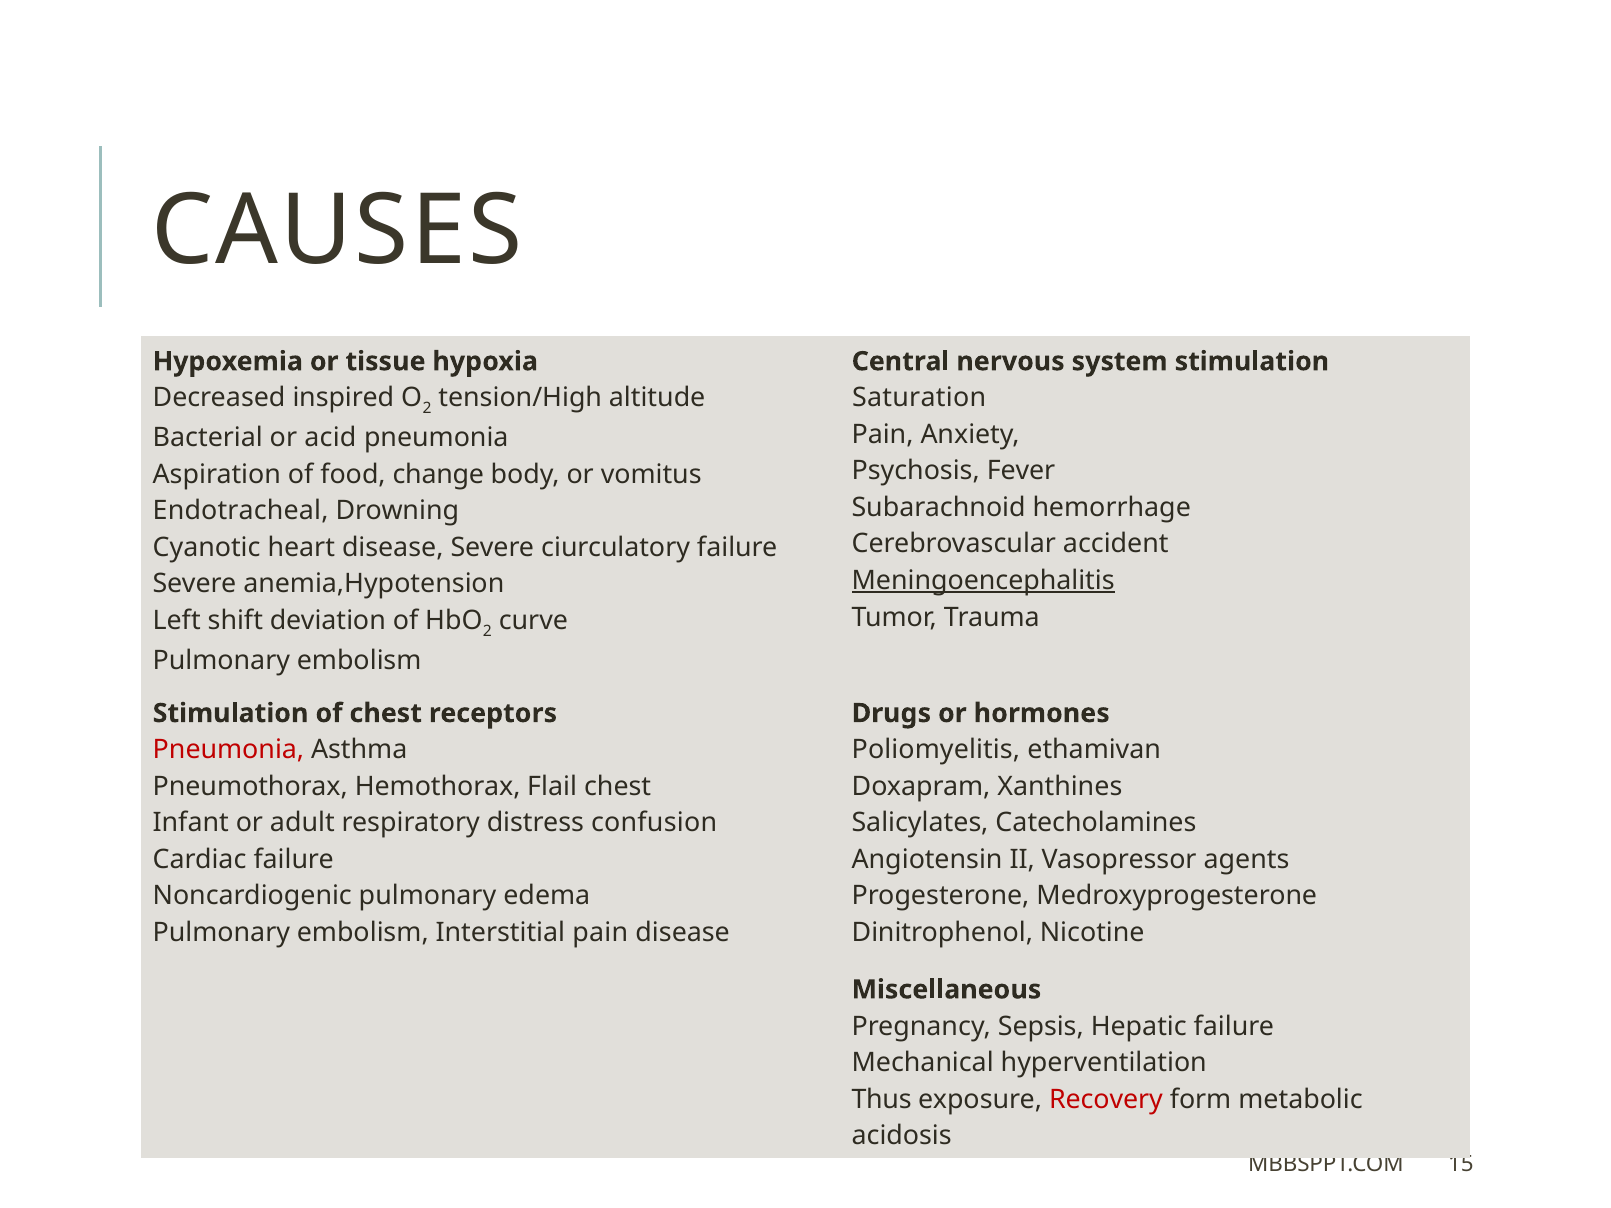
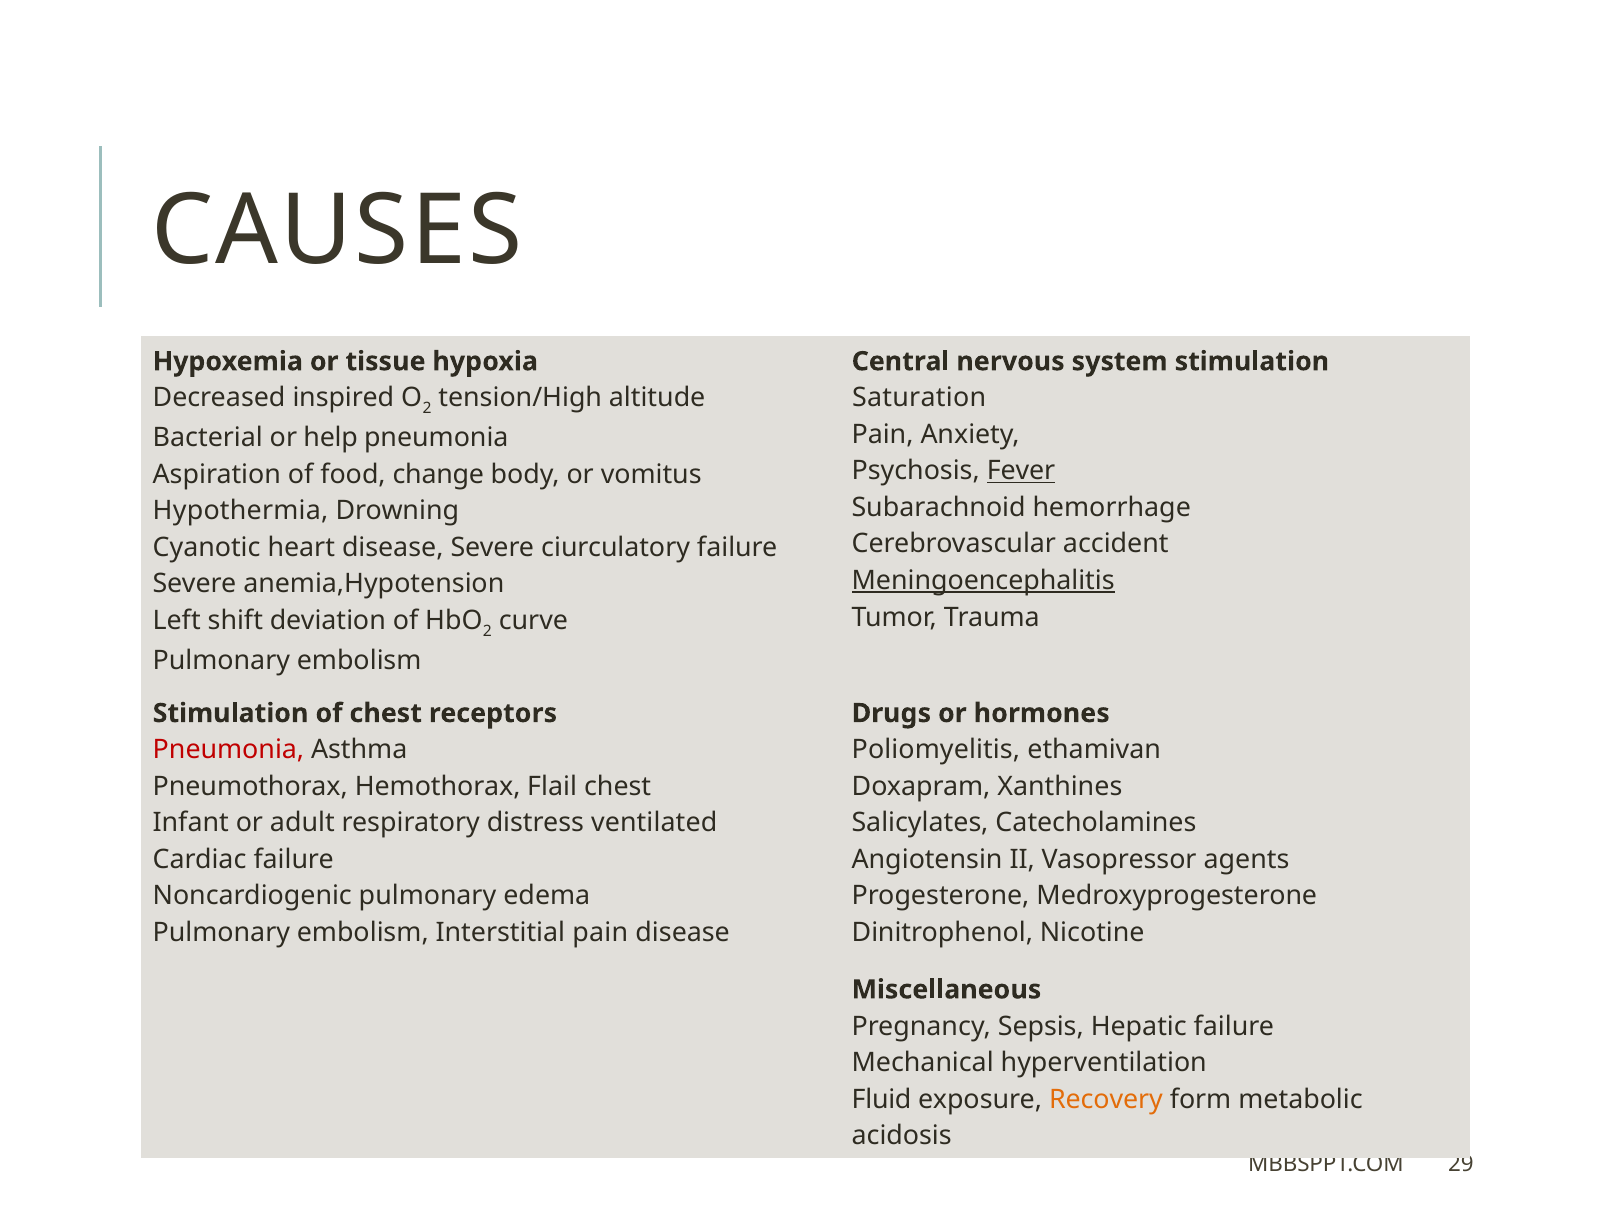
acid: acid -> help (331, 438)
Fever underline: none -> present (1021, 471)
Endotracheal: Endotracheal -> Hypothermia (241, 511)
confusion: confusion -> ventilated (654, 823)
Thus: Thus -> Fluid (882, 1099)
Recovery colour: red -> orange (1106, 1099)
15: 15 -> 29 (1461, 1164)
